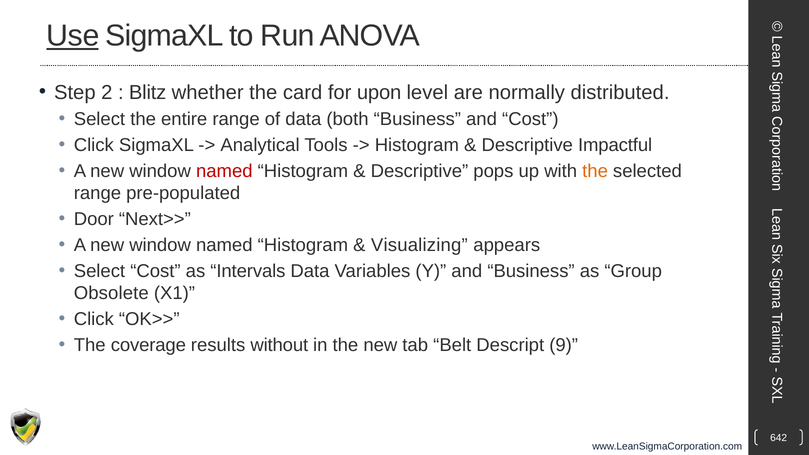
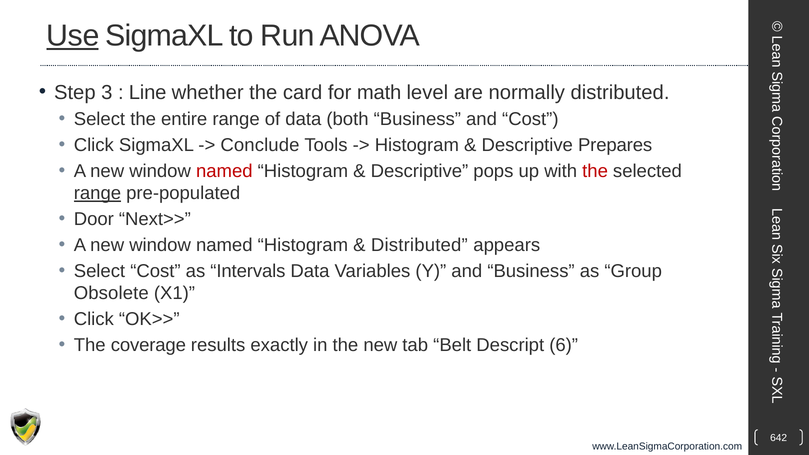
2: 2 -> 3 (107, 92)
Blitz: Blitz -> Line (148, 92)
upon: upon -> math (379, 92)
Analytical: Analytical -> Conclude (260, 145)
Impactful: Impactful -> Prepares (615, 145)
the colour: orange -> red (595, 171)
range underline: none -> present (97, 193)
Visualizing: Visualizing -> Distributed (419, 245)
without: without -> exactly (279, 345)
9: 9 -> 6 (564, 345)
